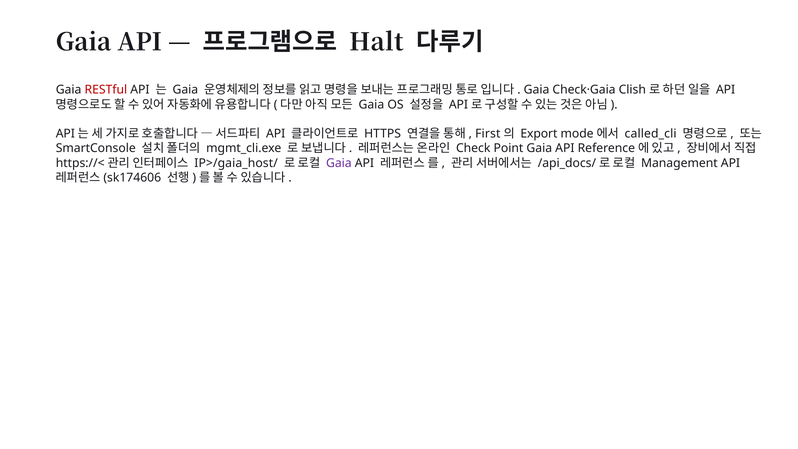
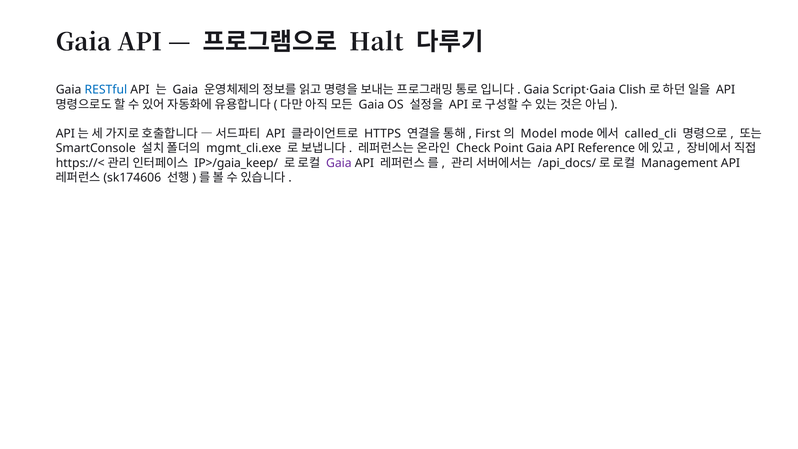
RESTful colour: red -> blue (106, 90)
Check·Gaia: Check·Gaia -> Script·Gaia (584, 90)
Export: Export -> Model (539, 134)
IP>/gaia_host/: IP>/gaia_host/ -> IP>/gaia_keep/ (236, 163)
